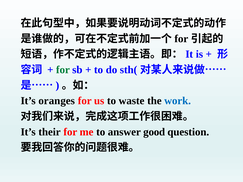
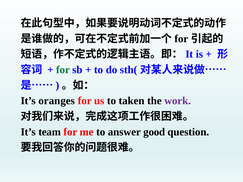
waste: waste -> taken (132, 101)
work colour: blue -> purple (178, 101)
their: their -> team (50, 132)
